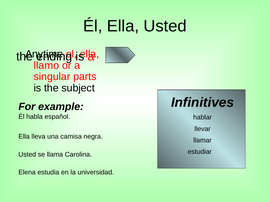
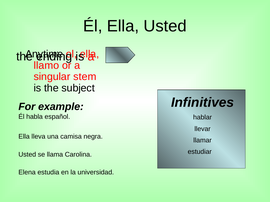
parts: parts -> stem (85, 77)
